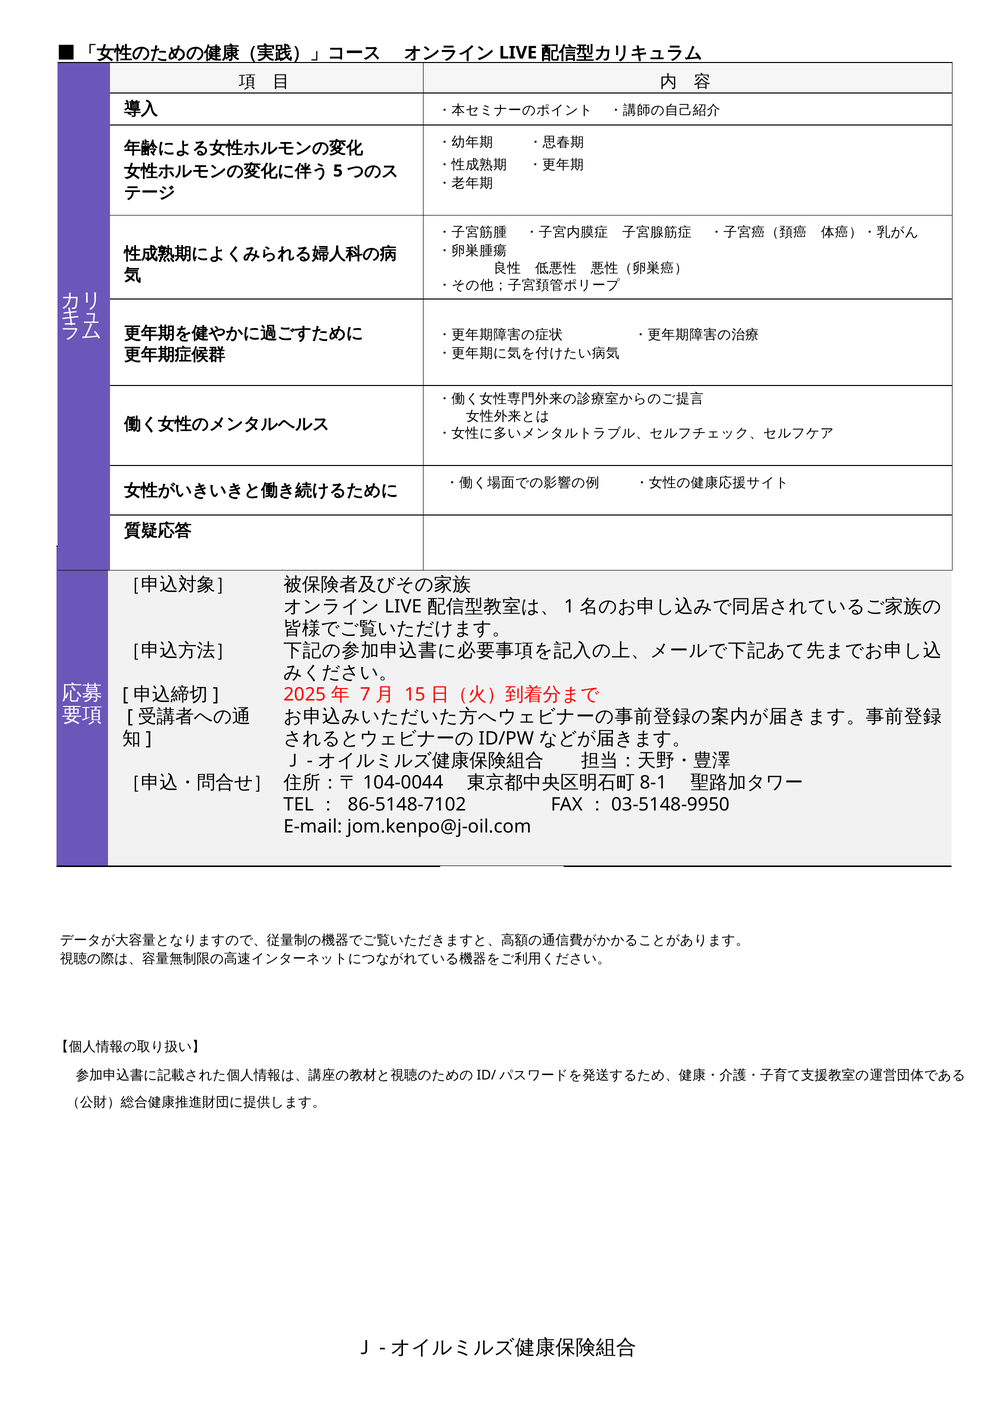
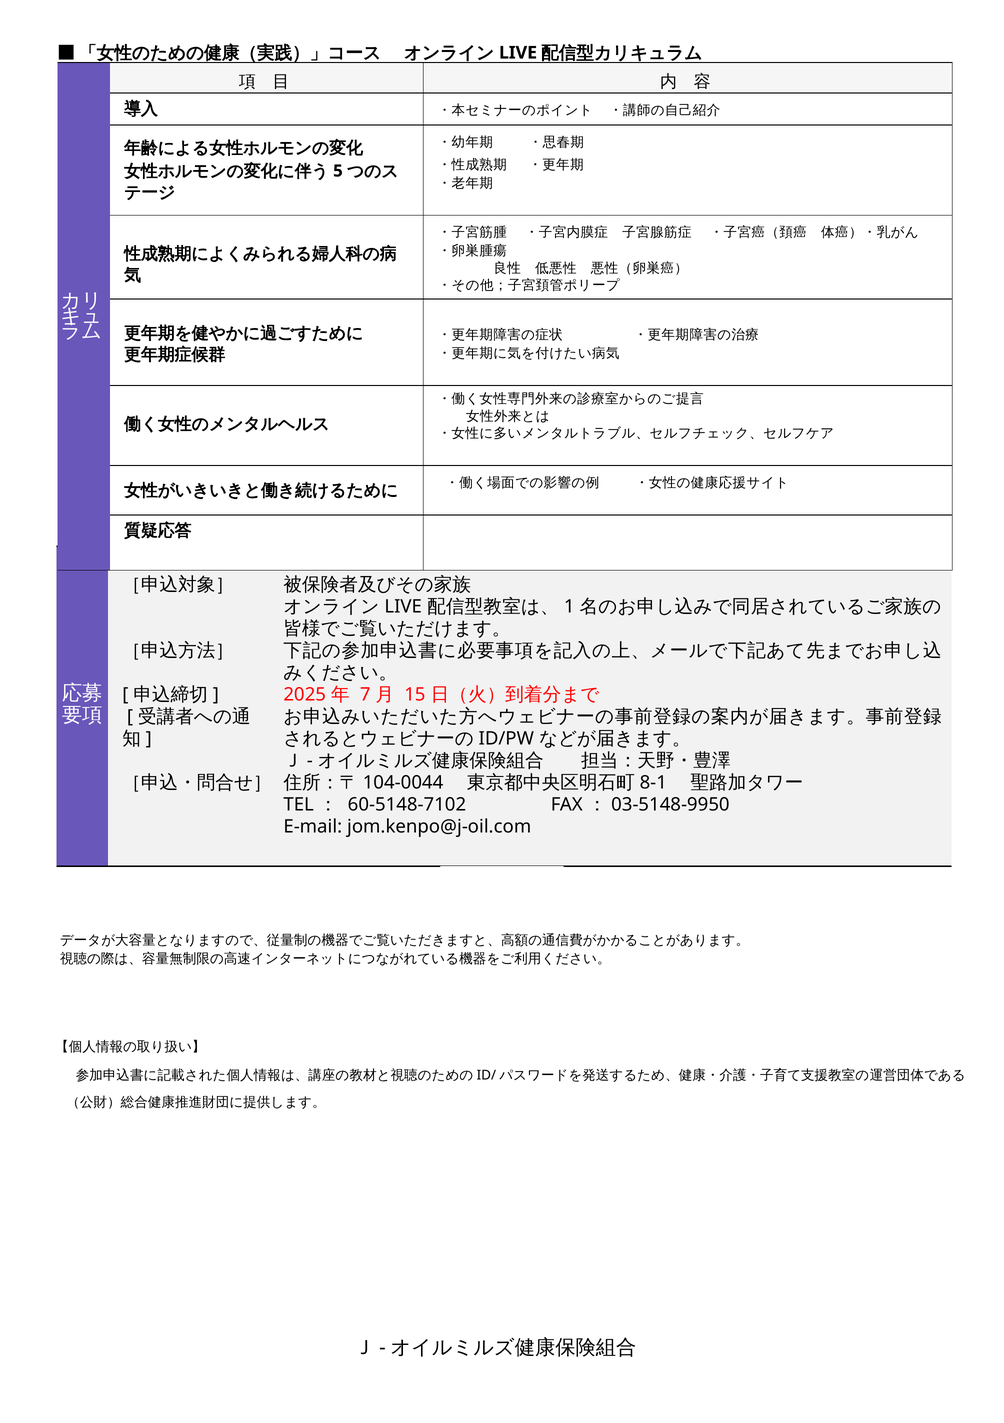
86-5148-7102: 86-5148-7102 -> 60-5148-7102 (407, 804)
